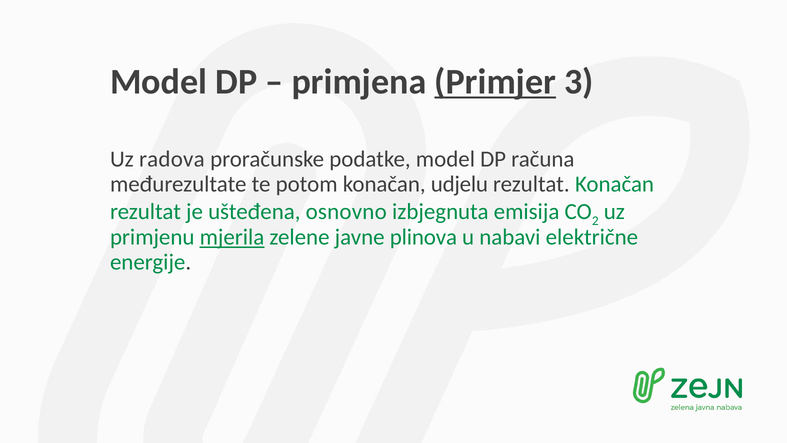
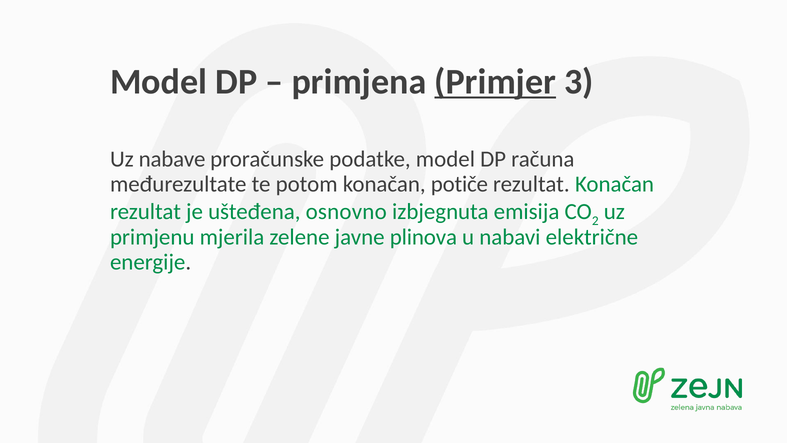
radova: radova -> nabave (172, 159)
udjelu: udjelu -> potiče (459, 184)
mjerila underline: present -> none (232, 237)
